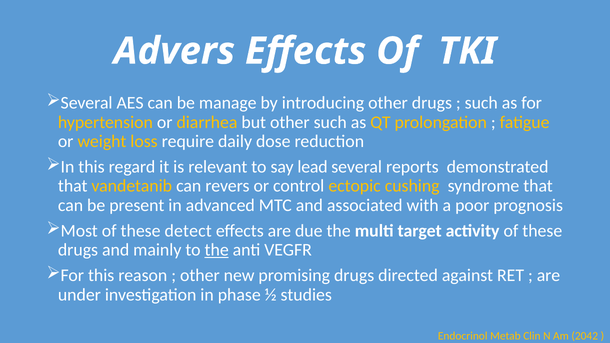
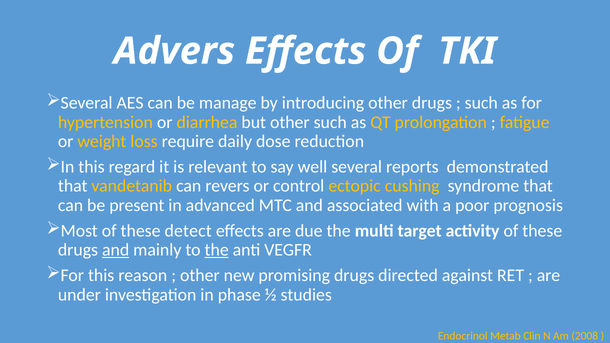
lead: lead -> well (312, 167)
and underline: none -> present (116, 250)
2042: 2042 -> 2008 (585, 336)
